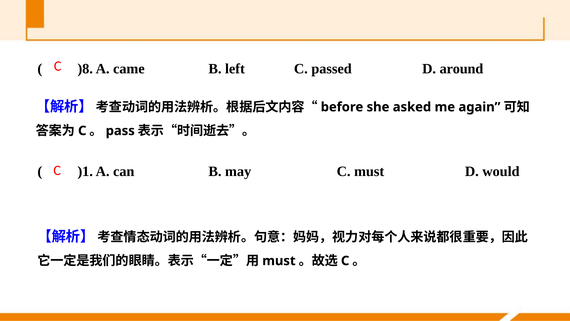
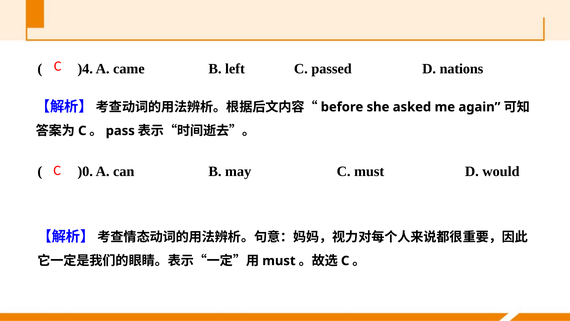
)8: )8 -> )4 (85, 69)
around: around -> nations (461, 69)
)1: )1 -> )0 (85, 171)
